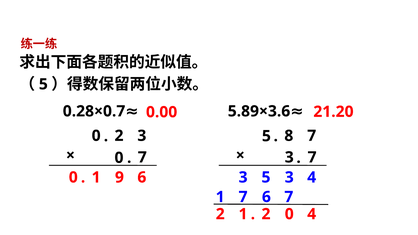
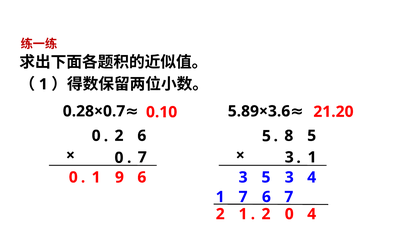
5: 5 -> 1 (43, 84)
0.00: 0.00 -> 0.10 (162, 112)
2 3: 3 -> 6 (142, 136)
8 7: 7 -> 5 (312, 136)
7: 7 -> 1 (312, 157)
